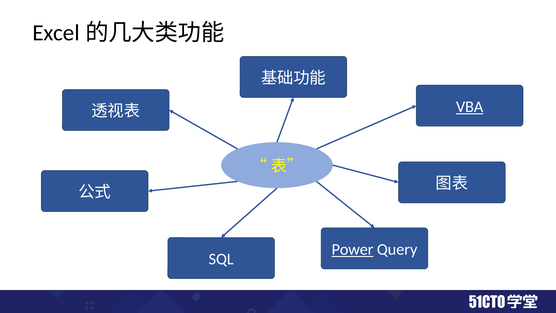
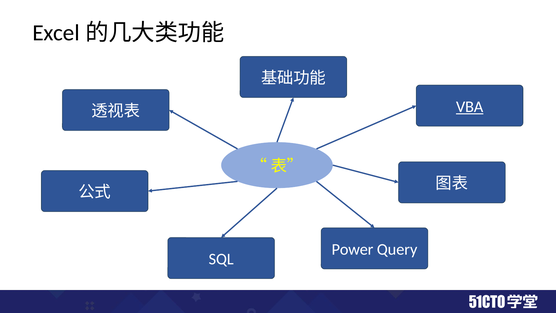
Power underline: present -> none (352, 249)
